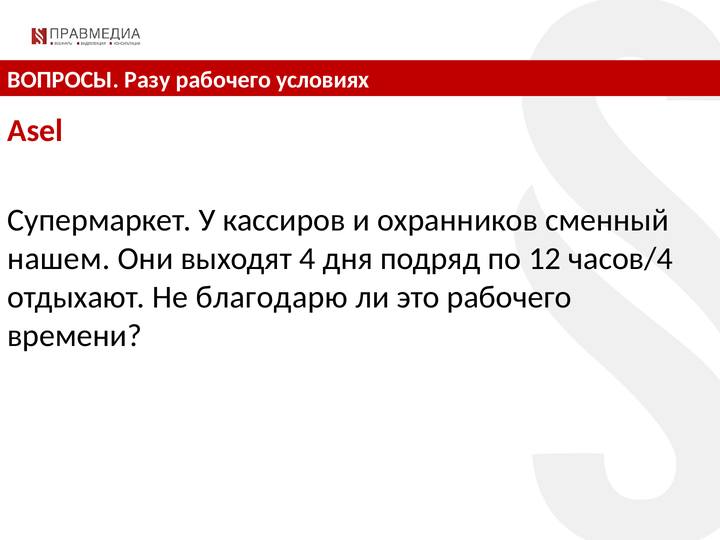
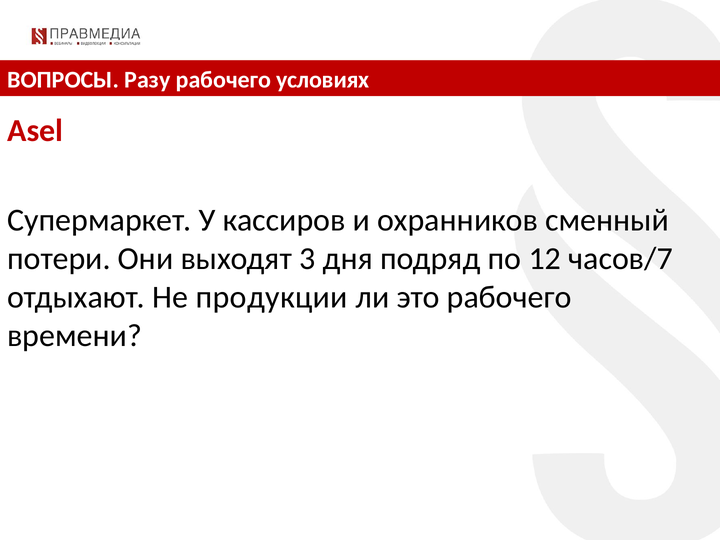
нашем: нашем -> потери (59, 259)
4: 4 -> 3 (307, 259)
часов/4: часов/4 -> часов/7 (621, 259)
благодарю: благодарю -> продукции (272, 297)
